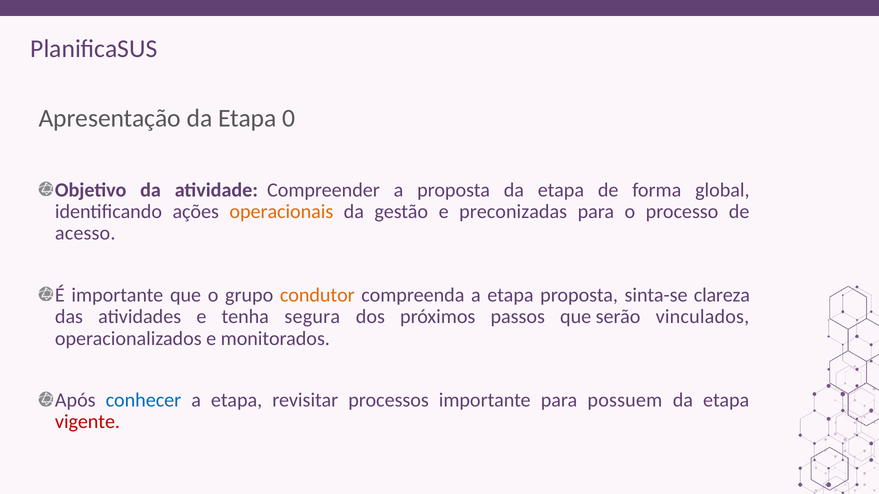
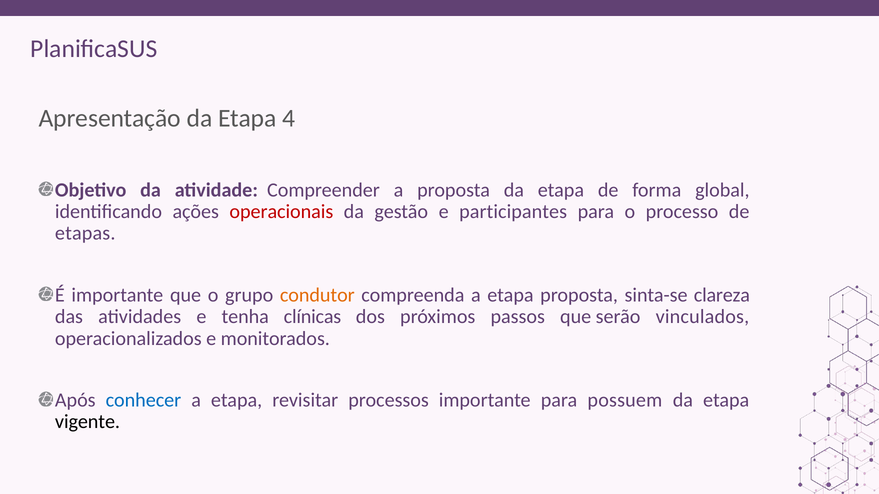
0: 0 -> 4 (289, 118)
operacionais colour: orange -> red (281, 212)
preconizadas: preconizadas -> participantes (513, 212)
acesso: acesso -> etapas (85, 233)
segura: segura -> clínicas (312, 317)
vigente colour: red -> black (88, 422)
